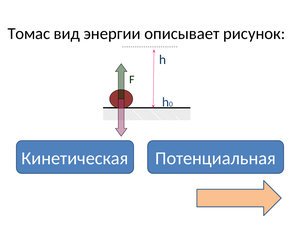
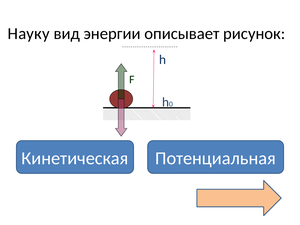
Томас: Томас -> Науку (29, 34)
